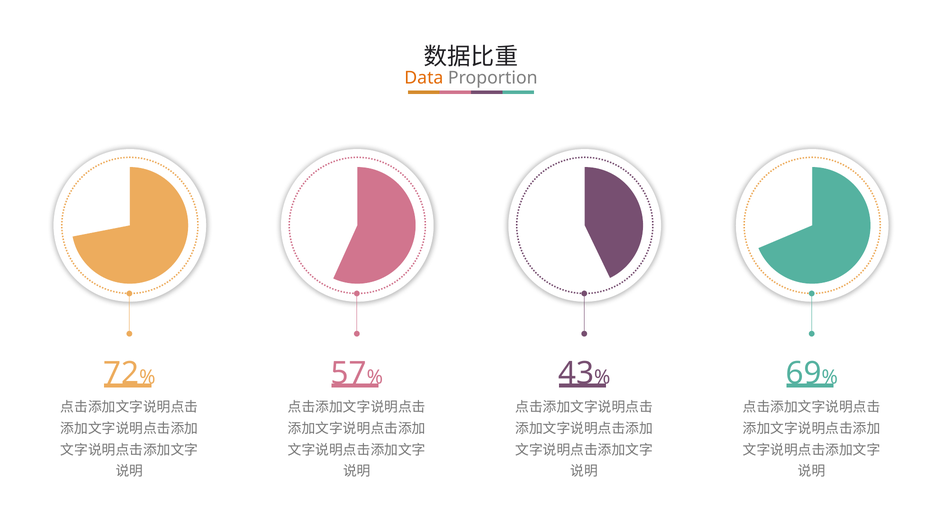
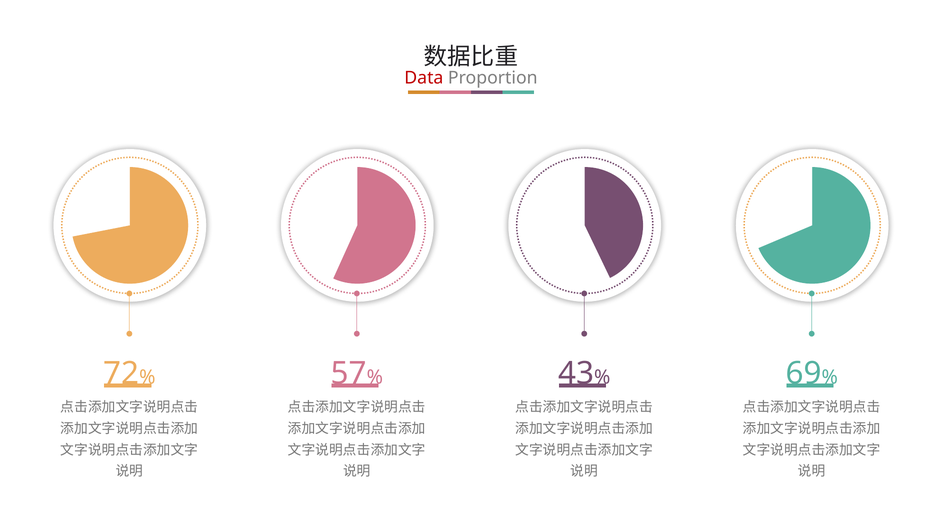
Data colour: orange -> red (424, 78)
